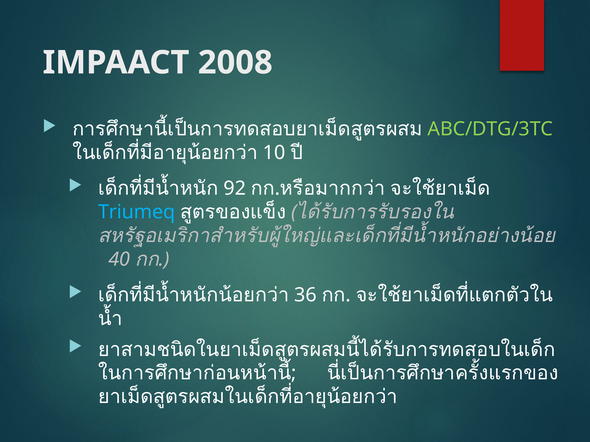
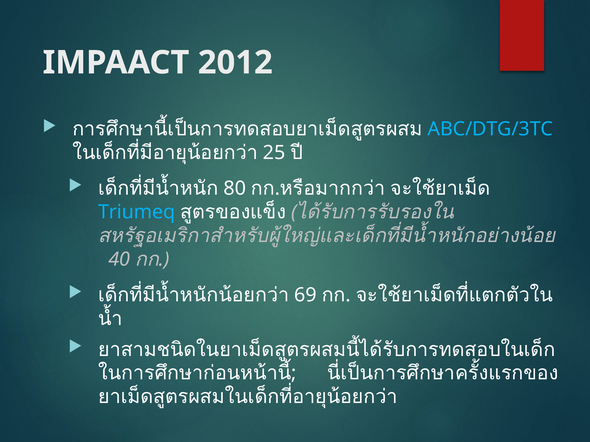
2008: 2008 -> 2012 (235, 63)
ABC/DTG/3TC colour: light green -> light blue (490, 129)
10: 10 -> 25 (274, 153)
92: 92 -> 80 (235, 189)
36: 36 -> 69 (305, 295)
